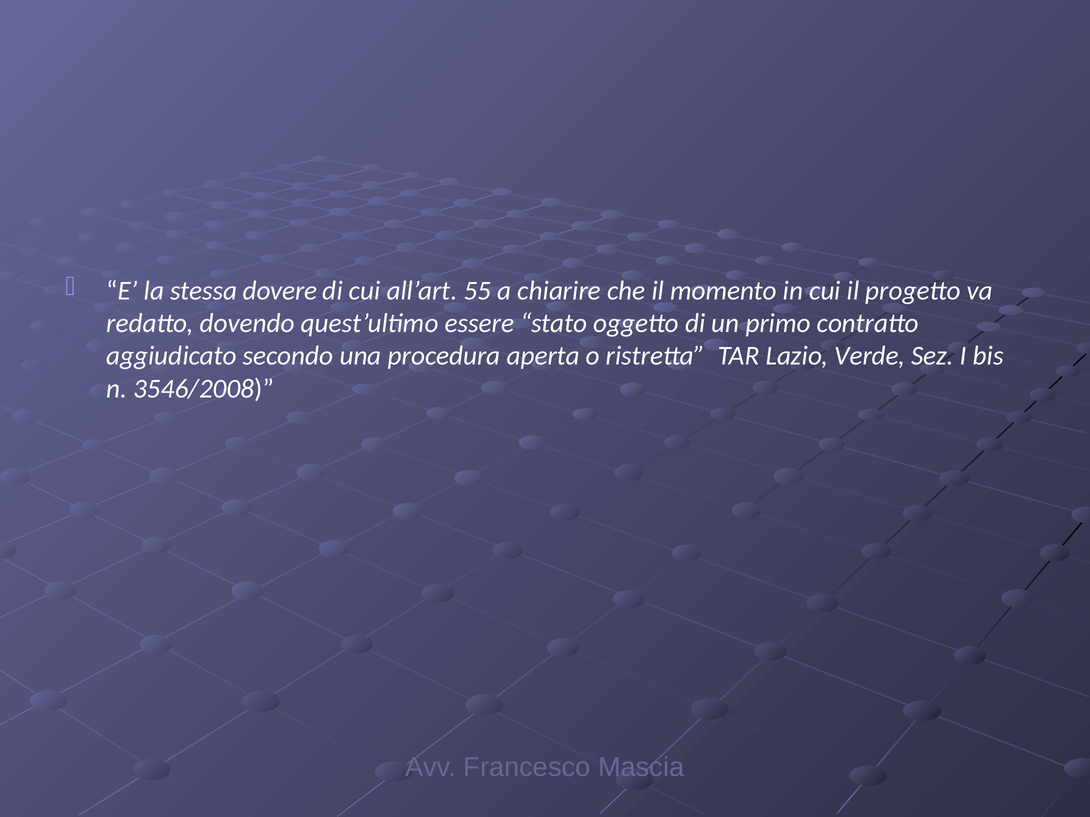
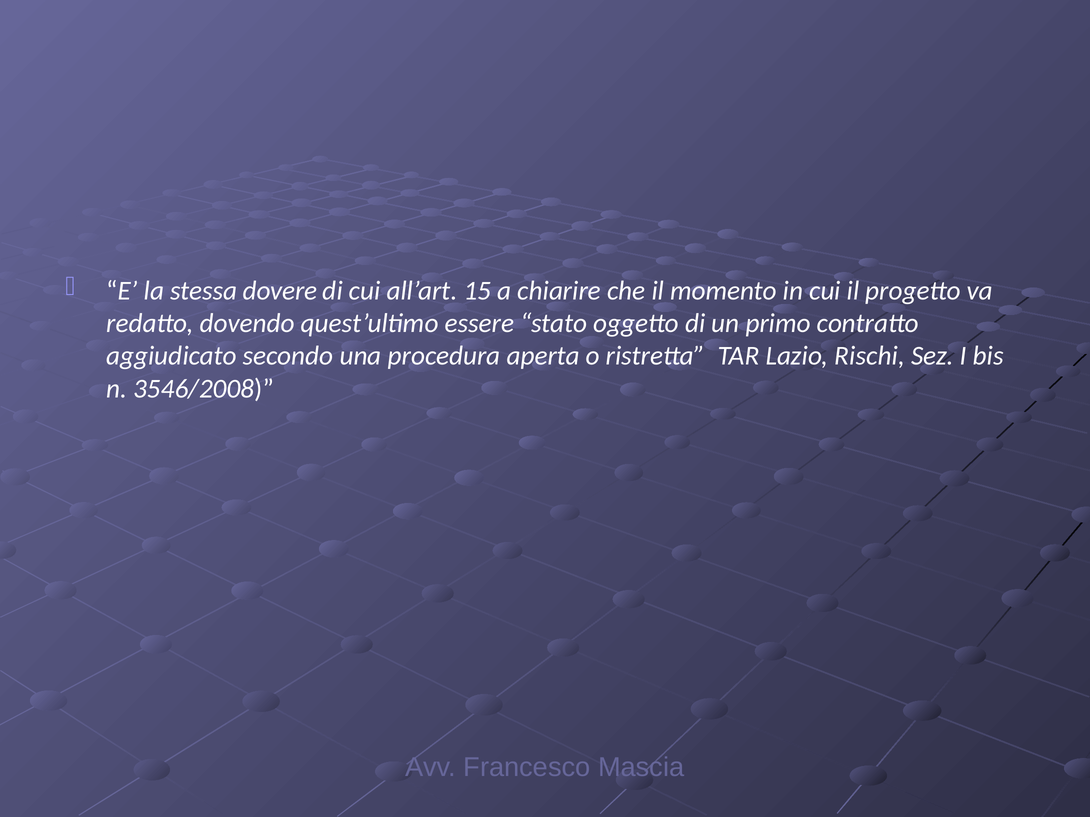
55: 55 -> 15 (477, 291)
Verde: Verde -> Rischi (870, 356)
